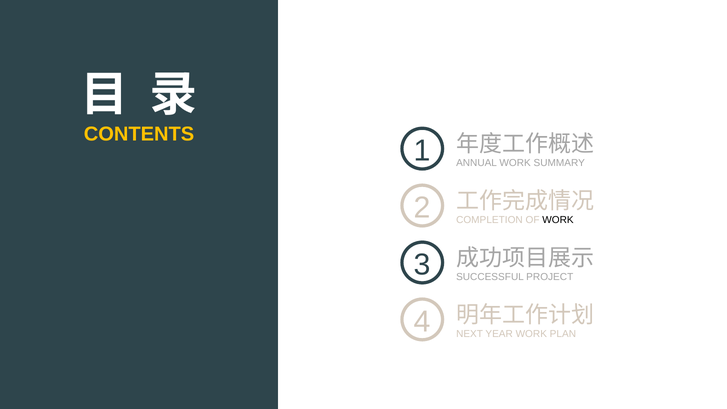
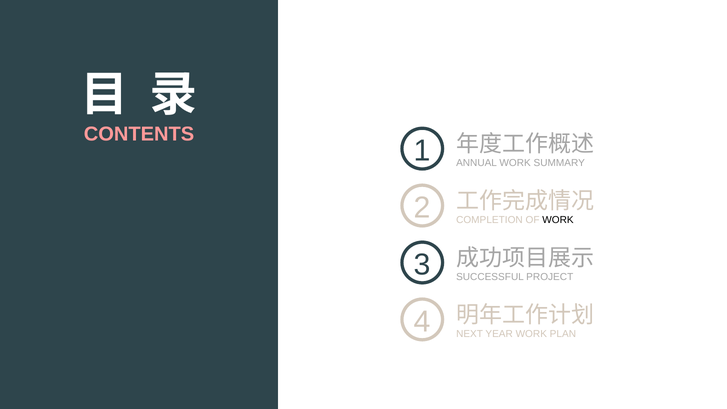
CONTENTS colour: yellow -> pink (139, 134)
